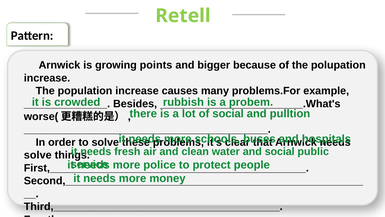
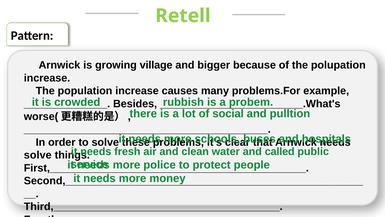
points: points -> village (156, 65)
and social: social -> called (280, 151)
